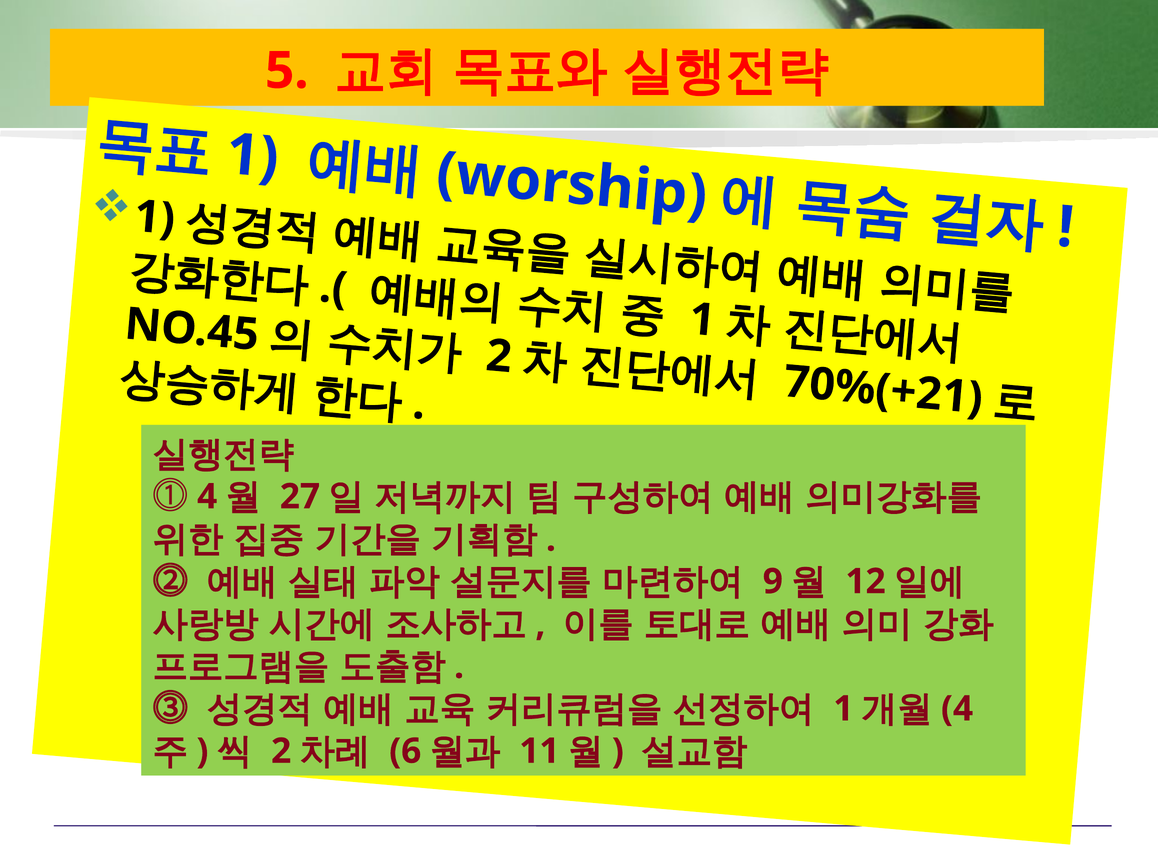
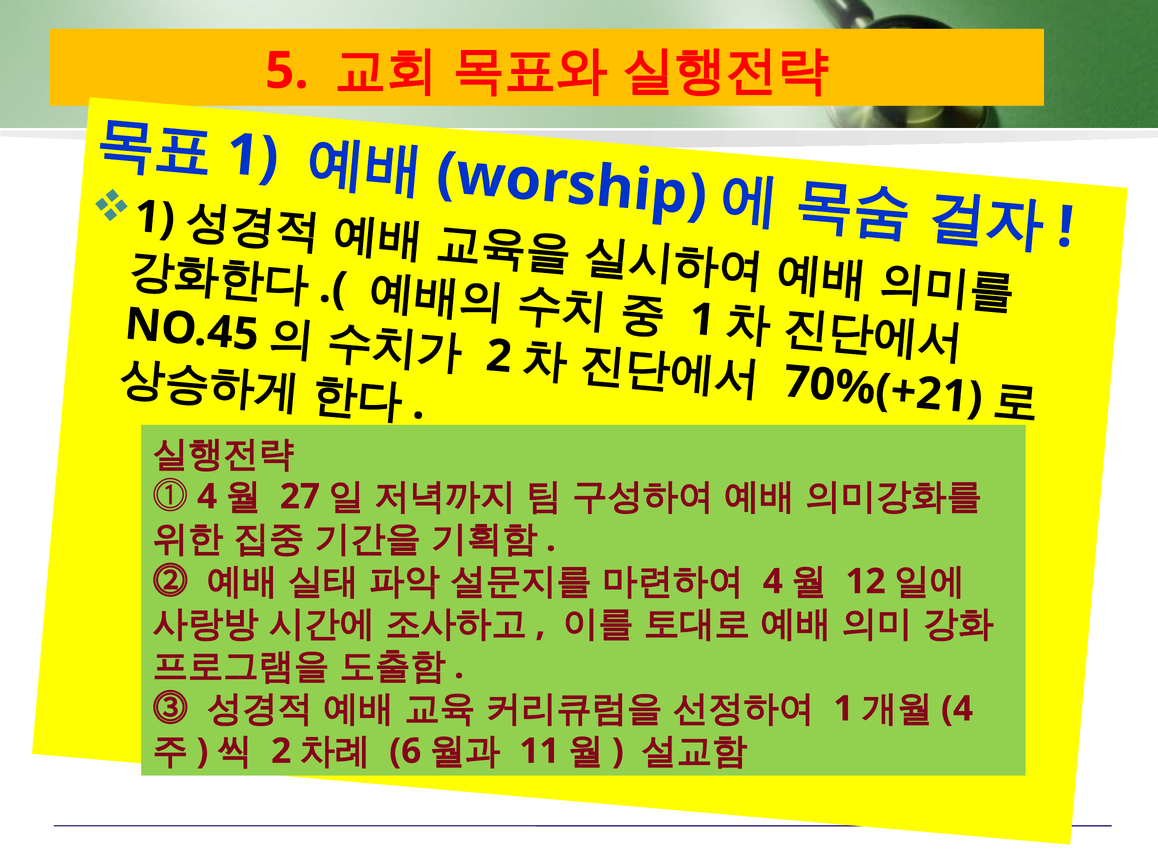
9: 9 -> 4 (773, 582)
